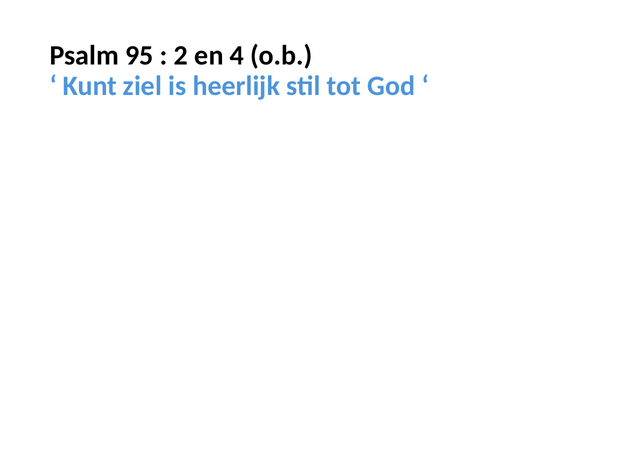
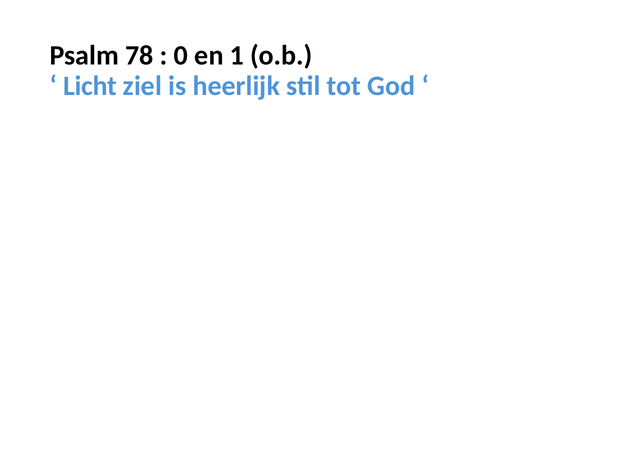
95: 95 -> 78 (139, 55)
2: 2 -> 0 (181, 55)
4: 4 -> 1 (237, 55)
Kunt: Kunt -> Licht (90, 86)
